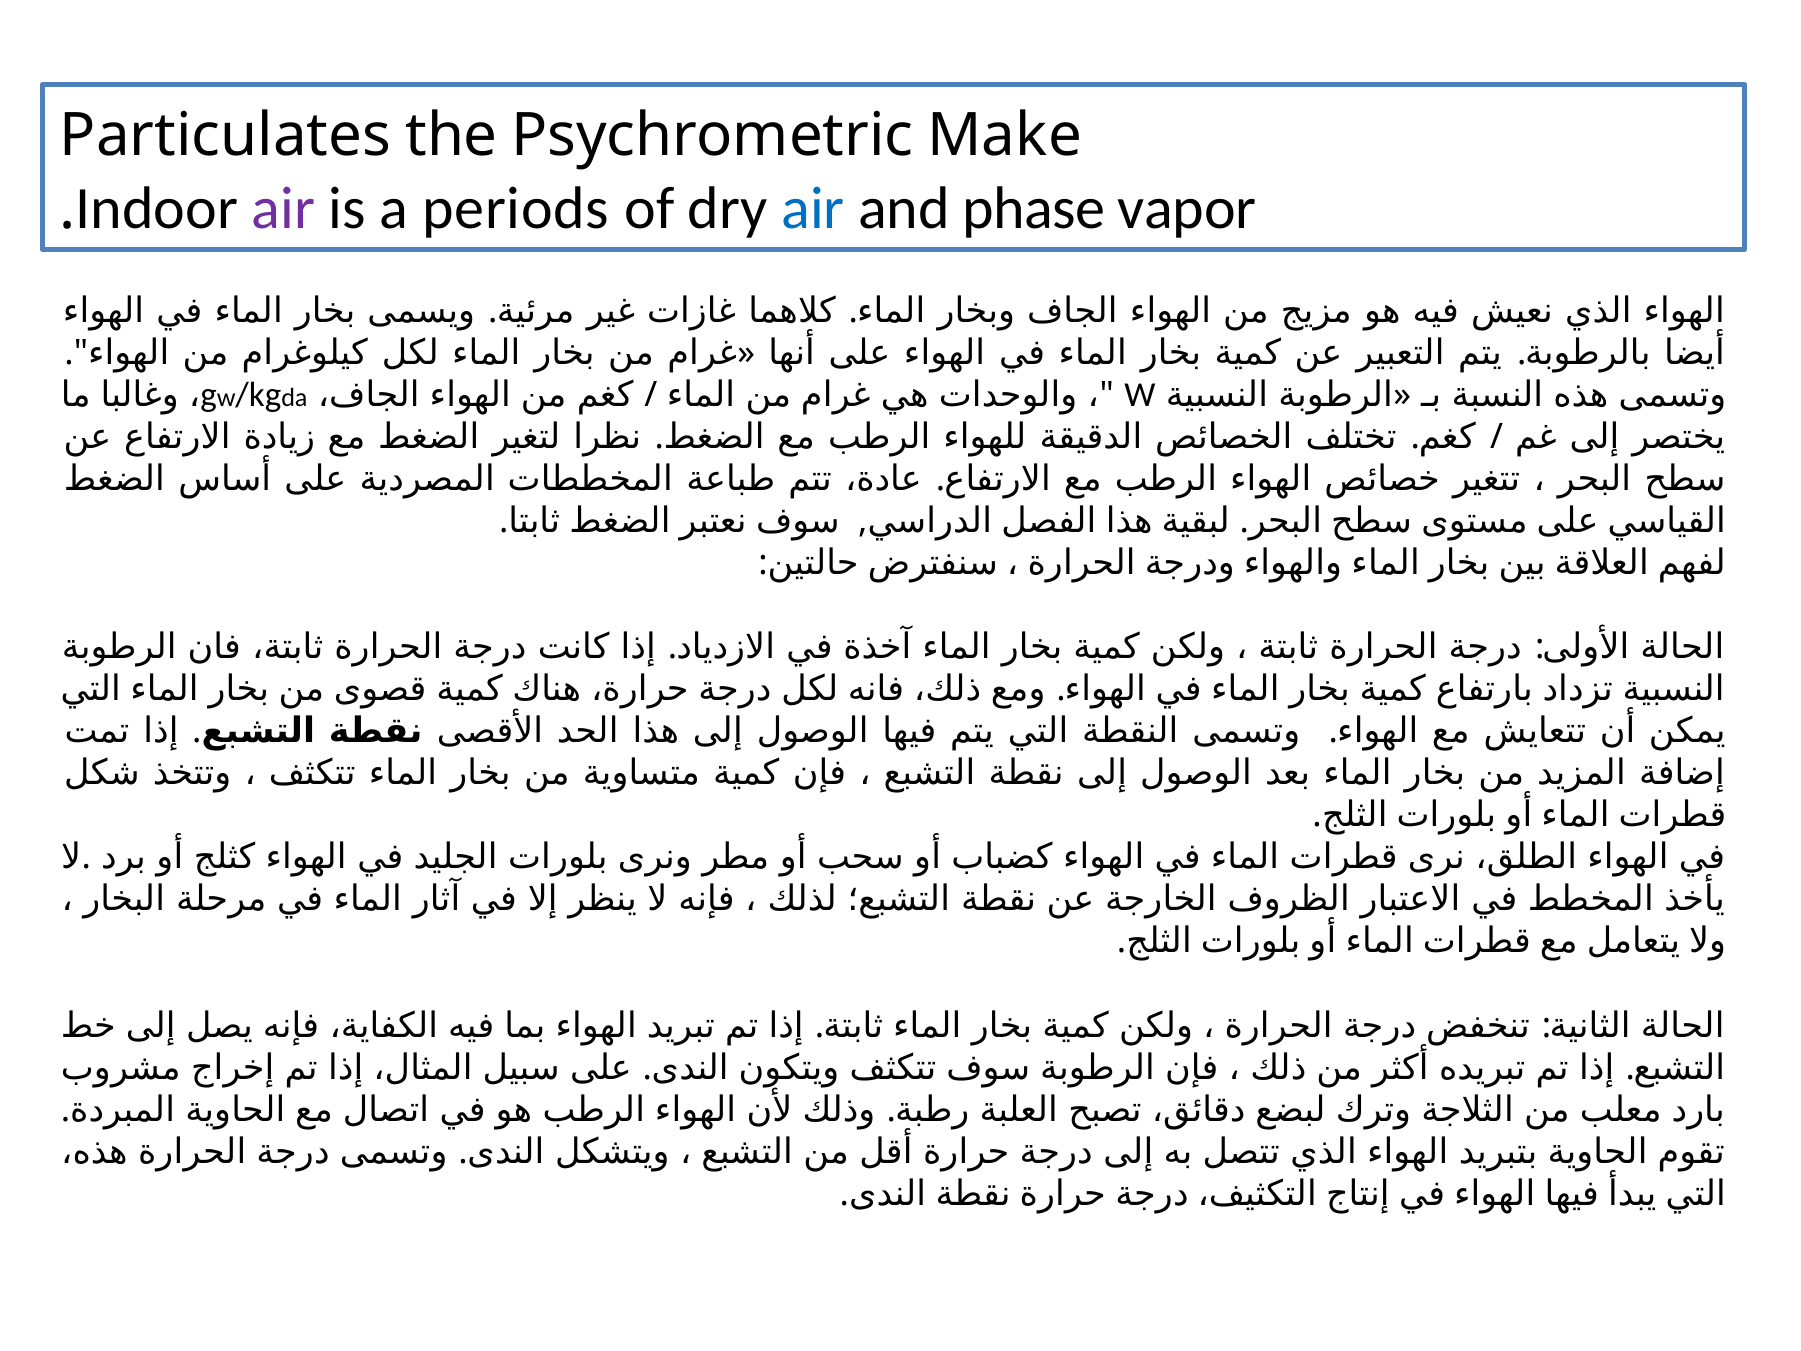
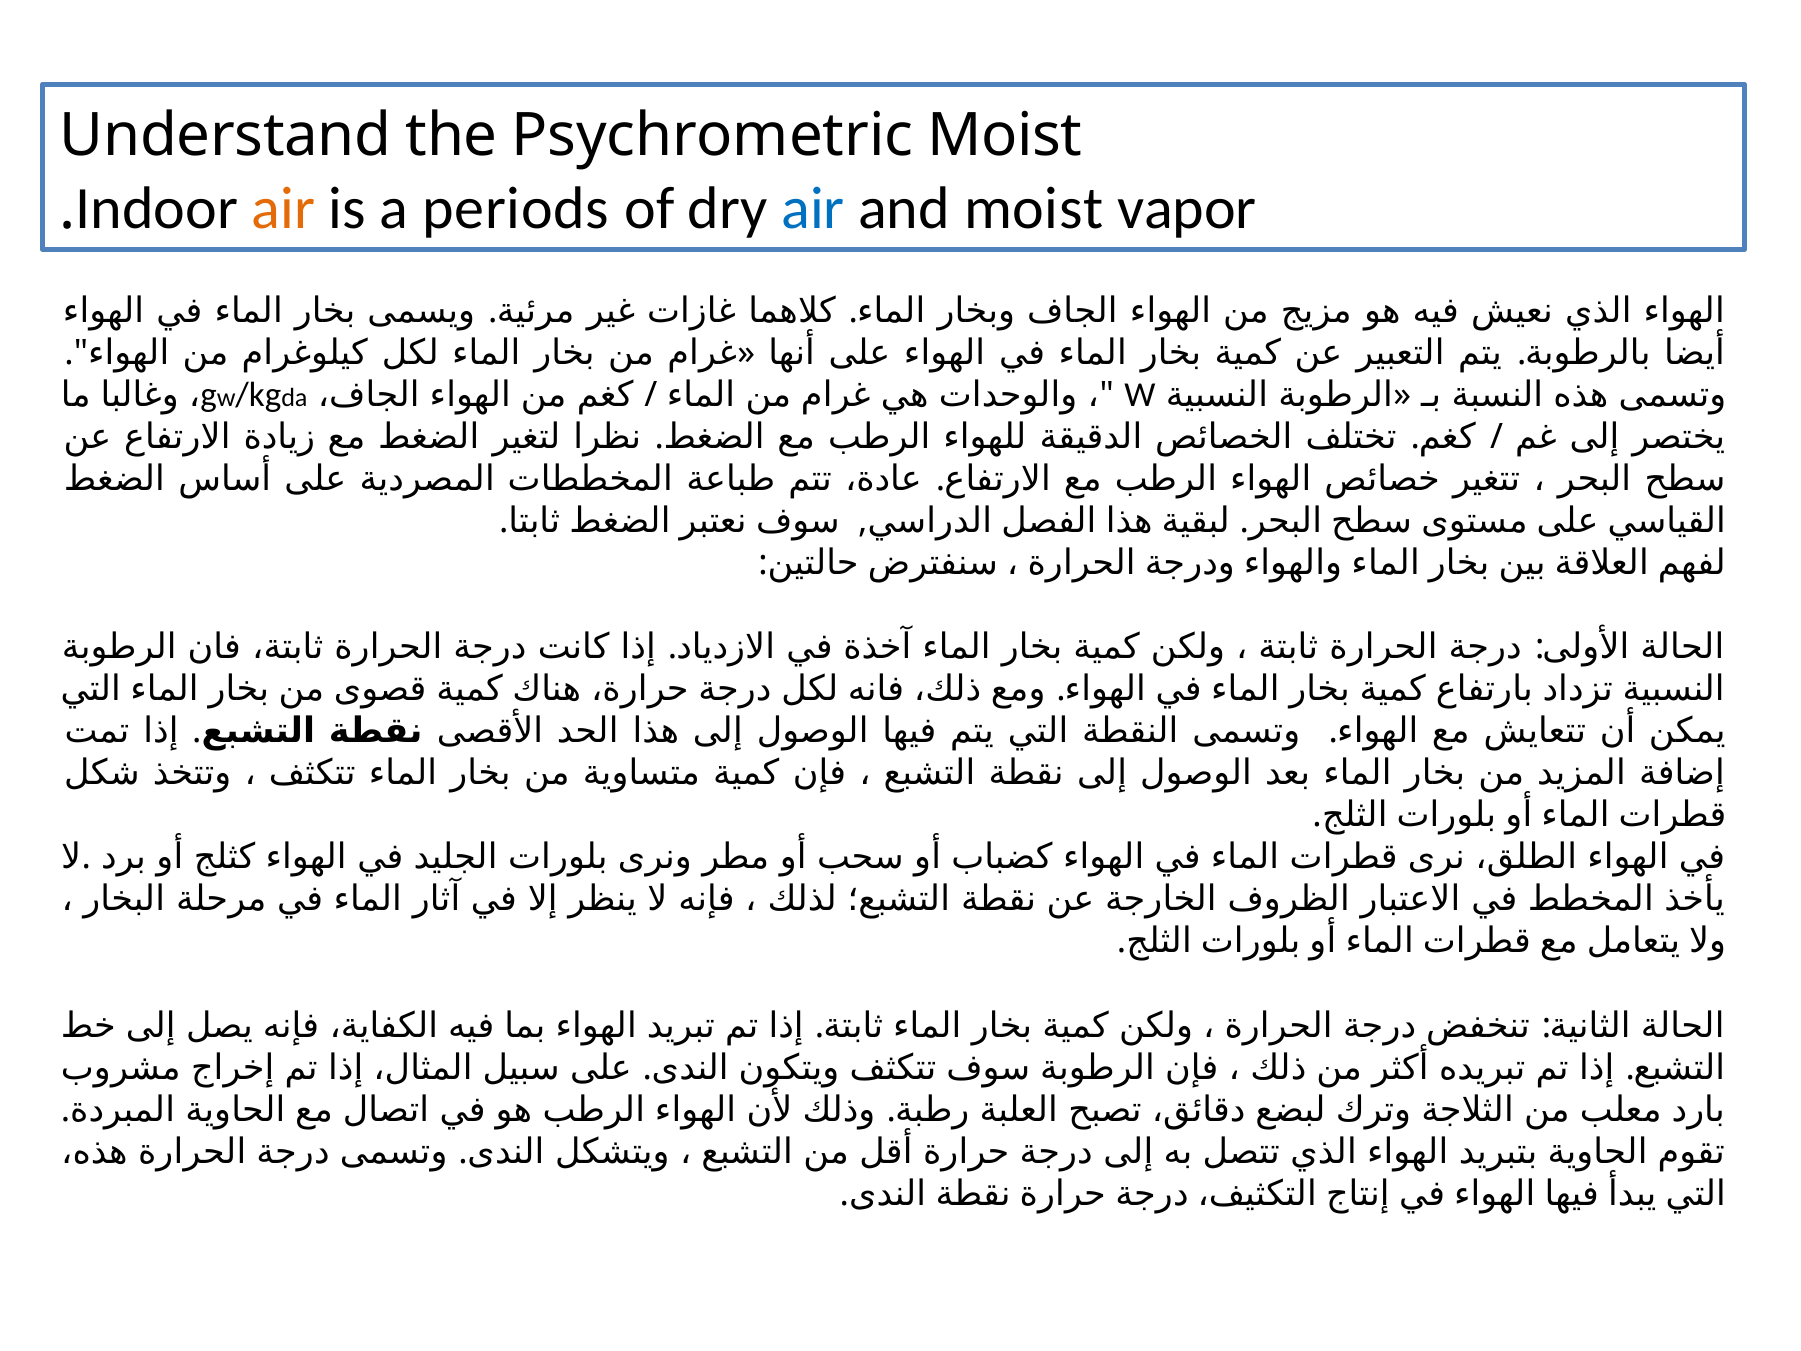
Particulates: Particulates -> Understand (226, 136)
Psychrometric Make: Make -> Moist (1005, 136)
air colour: purple -> orange (283, 208)
and phase: phase -> moist (1034, 208)
